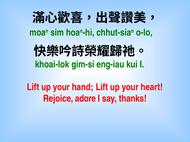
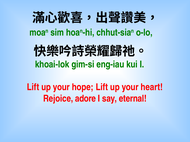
hand: hand -> hope (83, 87)
thanks: thanks -> eternal (133, 99)
